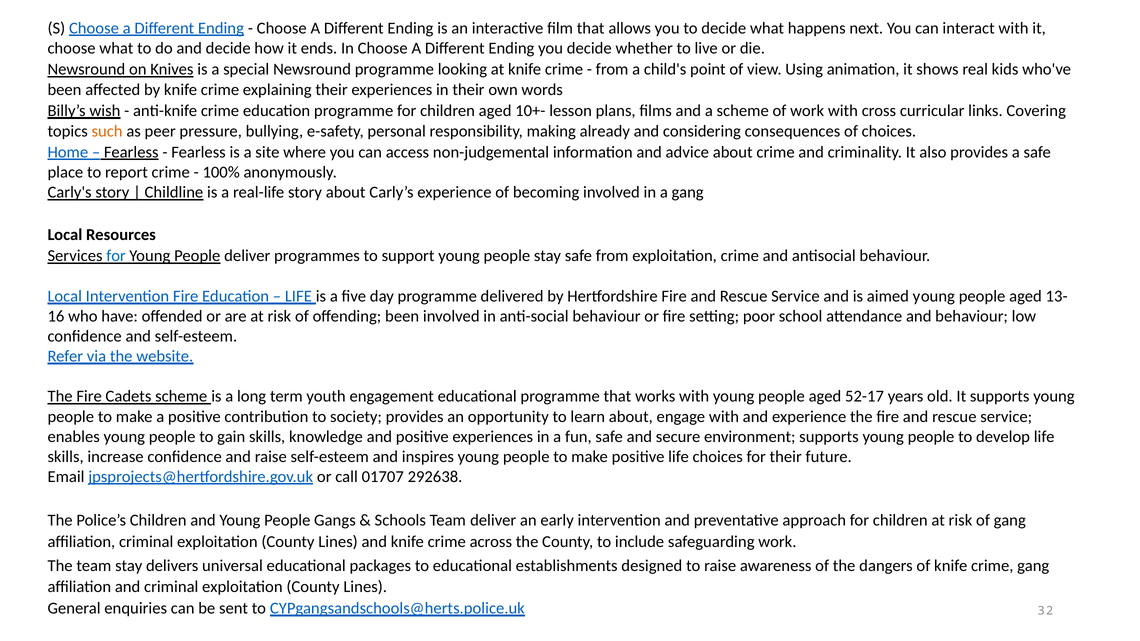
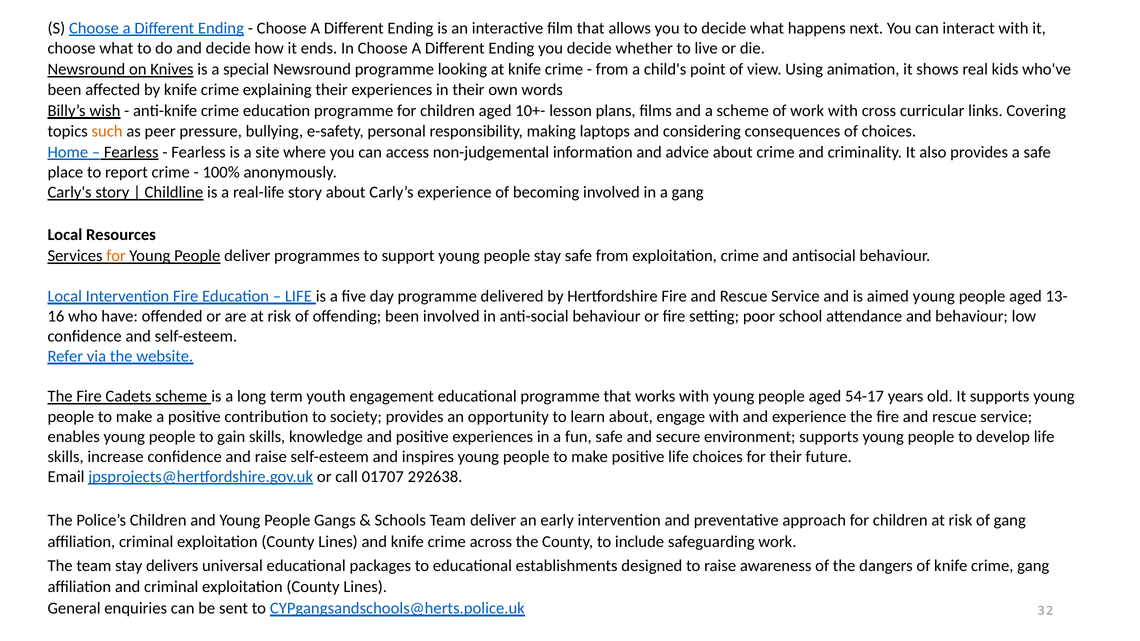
already: already -> laptops (605, 131)
for colour: blue -> orange (116, 256)
52-17: 52-17 -> 54-17 (865, 397)
